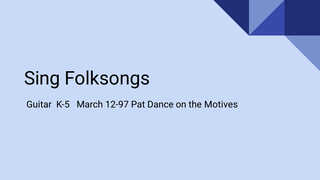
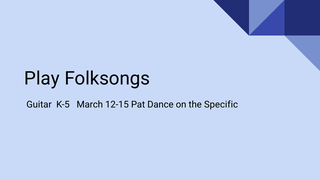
Sing: Sing -> Play (42, 78)
12-97: 12-97 -> 12-15 (117, 104)
Motives: Motives -> Specific (221, 104)
